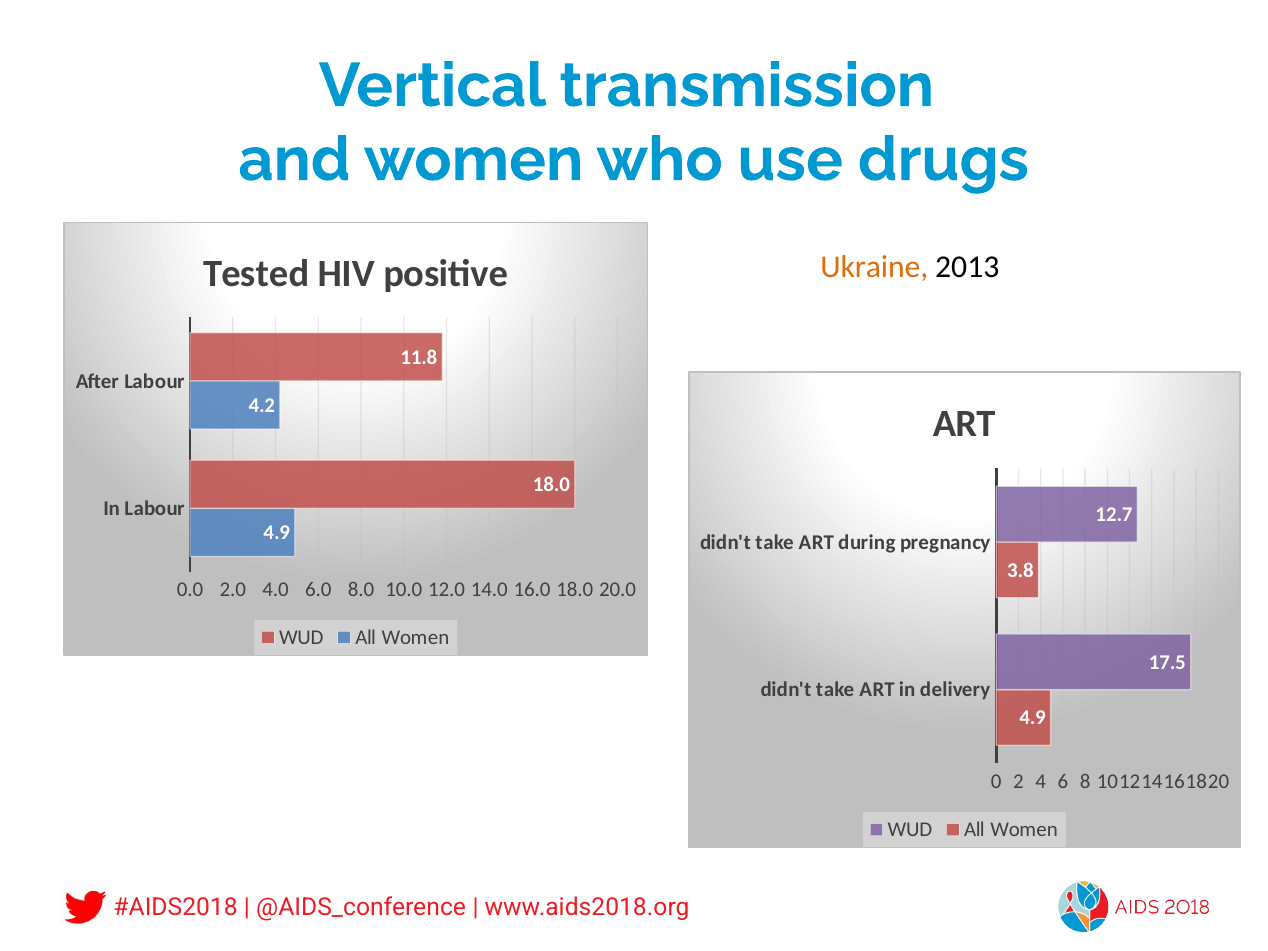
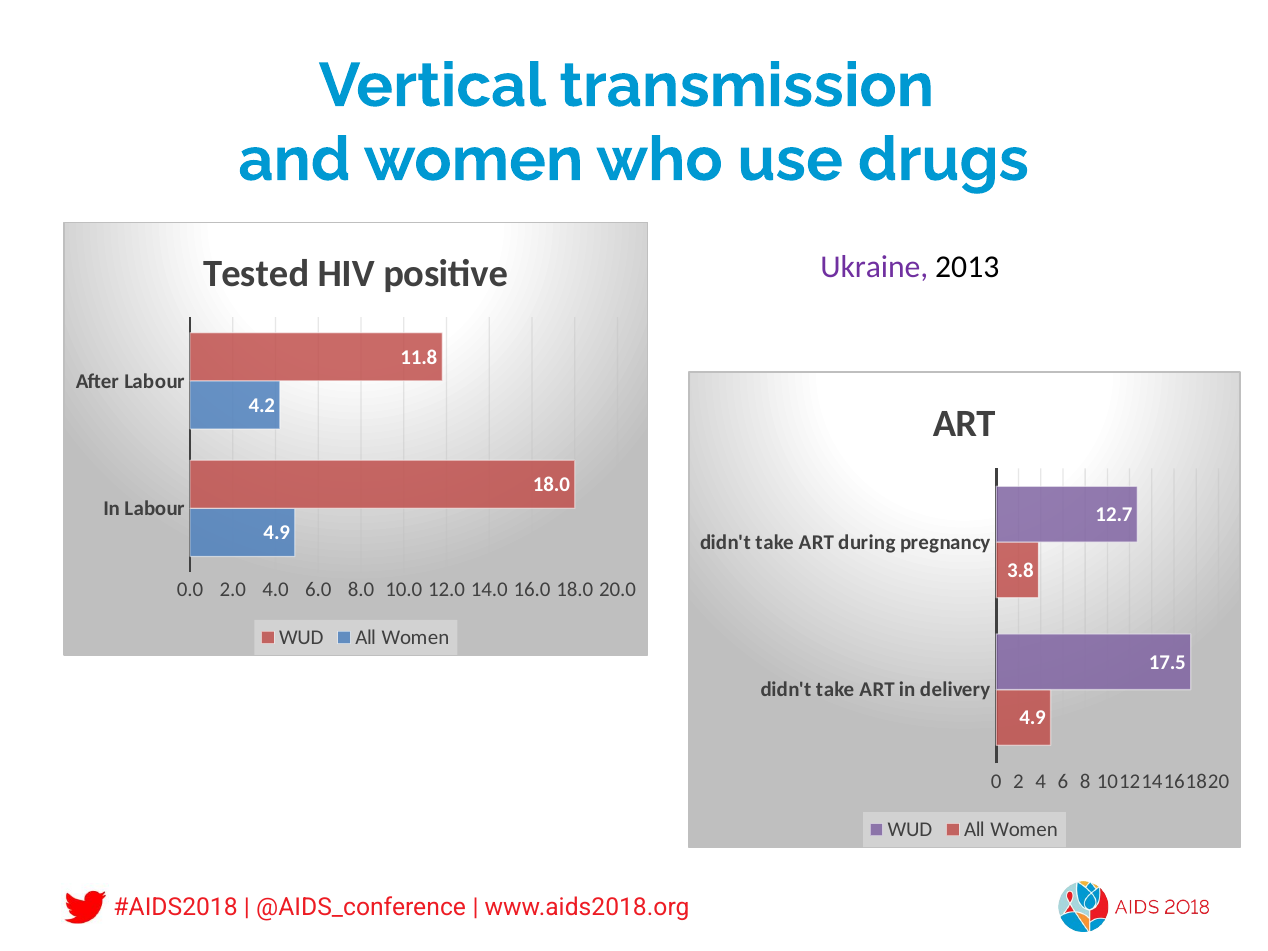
Ukraine colour: orange -> purple (874, 267)
